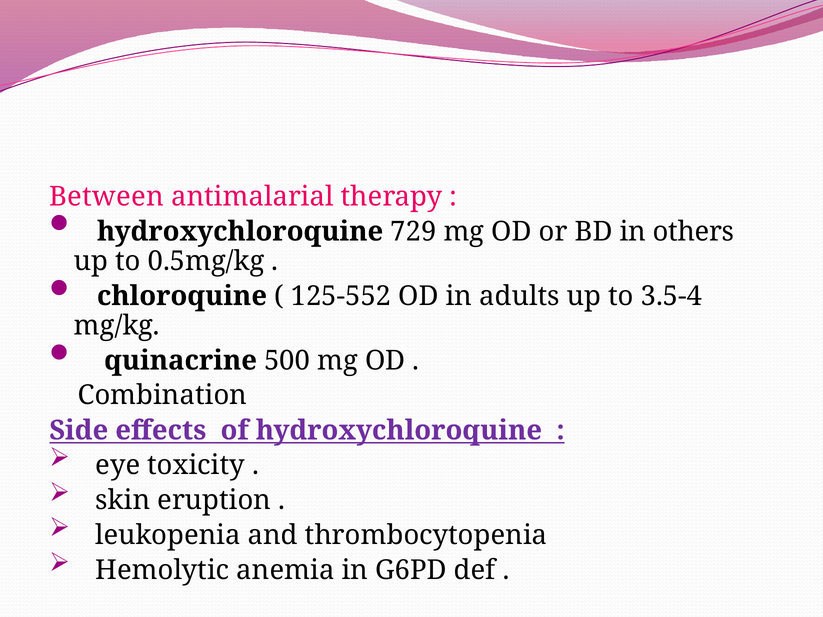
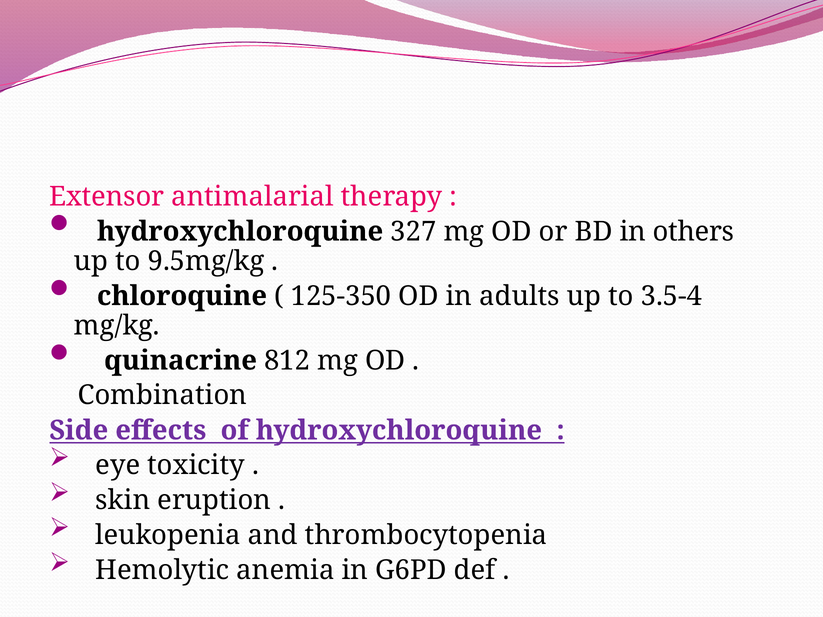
Between: Between -> Extensor (107, 197)
729: 729 -> 327 (413, 232)
0.5mg/kg: 0.5mg/kg -> 9.5mg/kg (206, 261)
125-552: 125-552 -> 125-350 (341, 296)
500: 500 -> 812 (287, 361)
